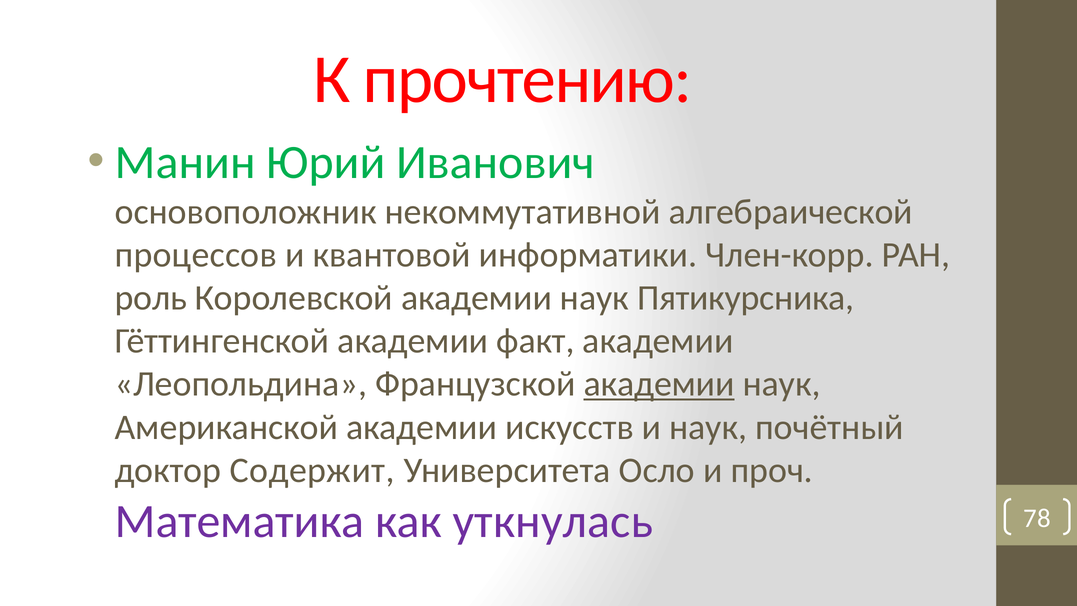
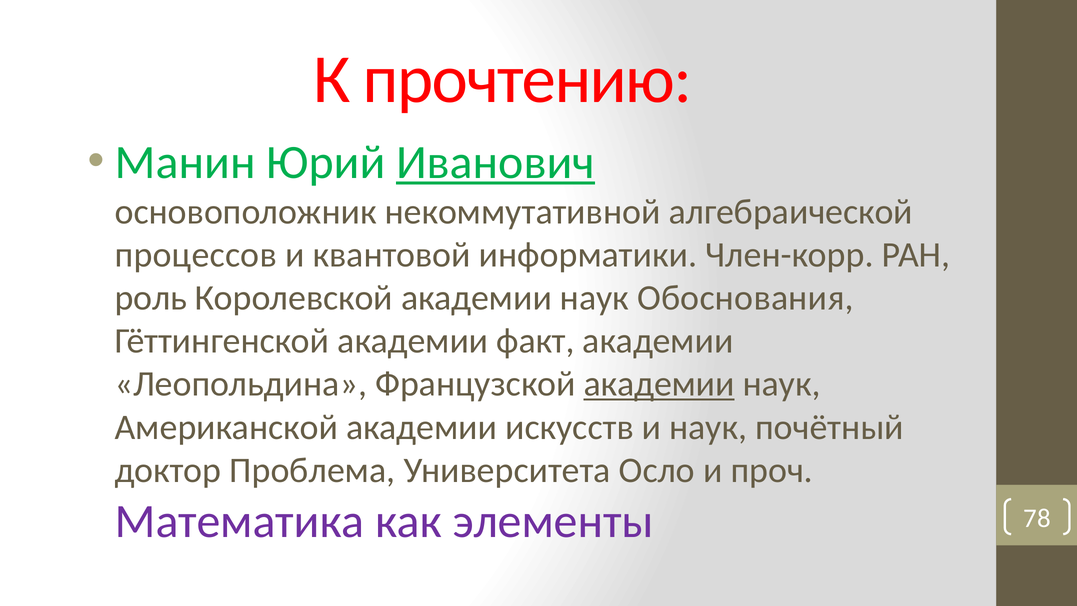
Иванович underline: none -> present (496, 162)
Пятикурсника: Пятикурсника -> Обоснования (745, 298)
Содержит: Содержит -> Проблема (312, 470)
уткнулась: уткнулась -> элементы (553, 521)
